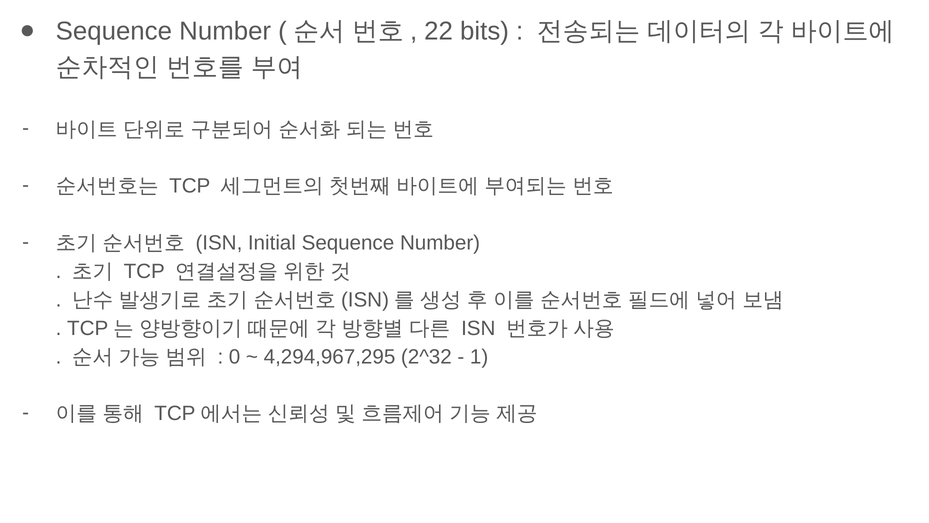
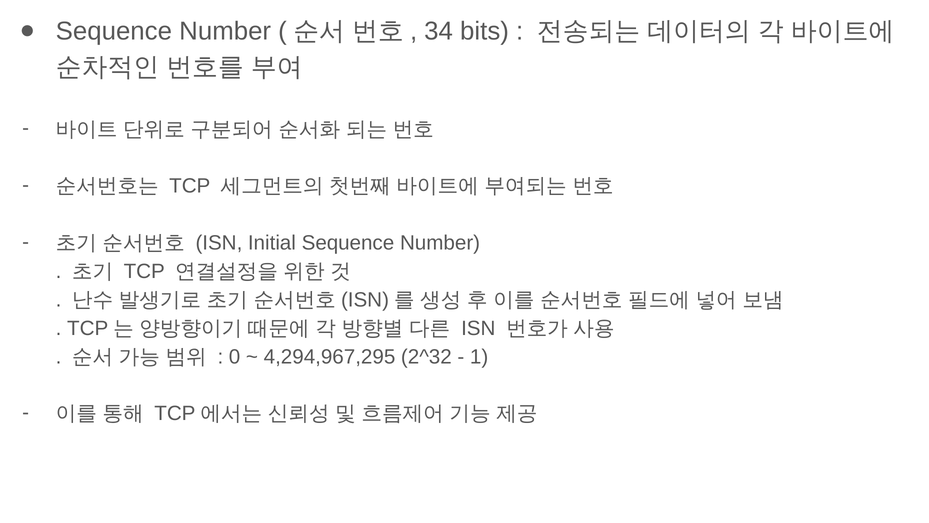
22: 22 -> 34 (439, 31)
